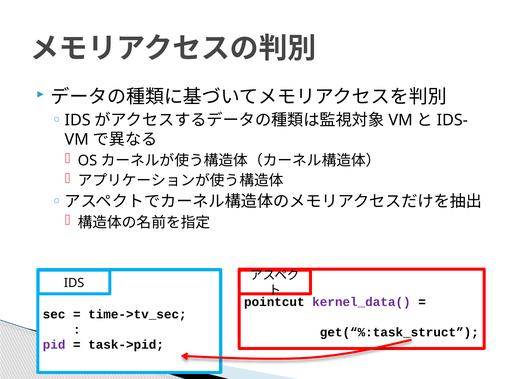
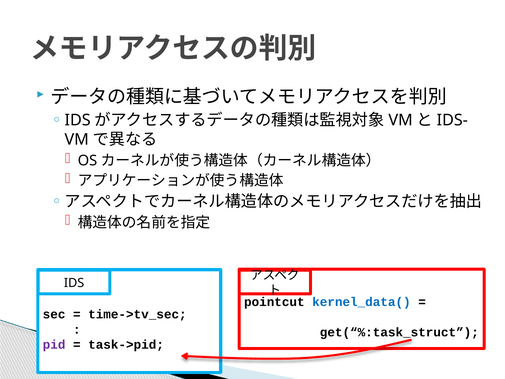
kernel_data( colour: purple -> blue (361, 302)
